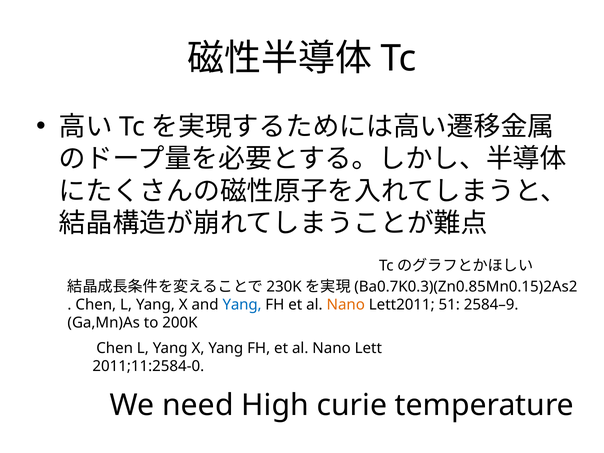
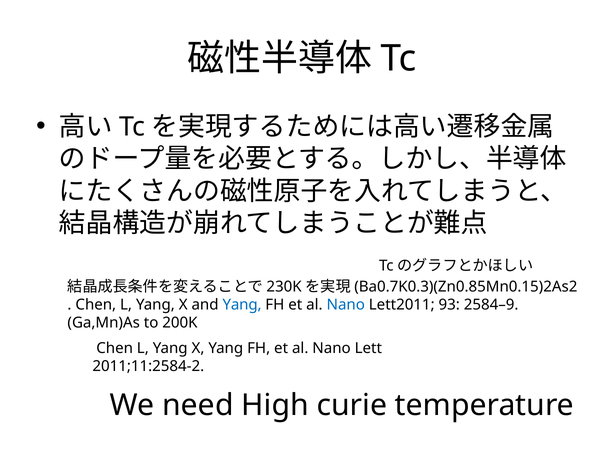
Nano colour: orange -> blue (346, 305)
51: 51 -> 93 (449, 305)
2011;11:2584-0: 2011;11:2584-0 -> 2011;11:2584-2 (148, 366)
